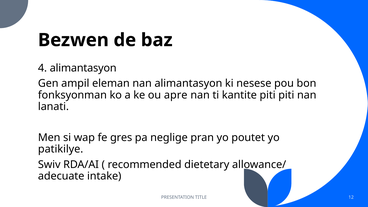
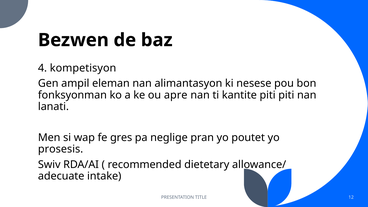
4 alimantasyon: alimantasyon -> kompetisyon (83, 68)
patikilye: patikilye -> prosesis (61, 149)
